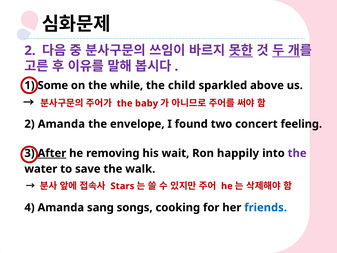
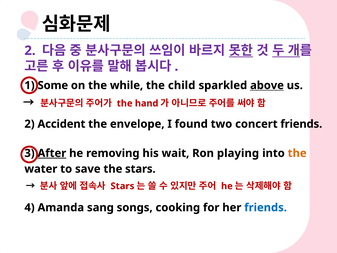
above underline: none -> present (267, 85)
baby: baby -> hand (147, 103)
2 Amanda: Amanda -> Accident (61, 124)
concert feeling: feeling -> friends (301, 124)
happily: happily -> playing (238, 153)
the colour: purple -> orange (297, 153)
the walk: walk -> stars (140, 169)
